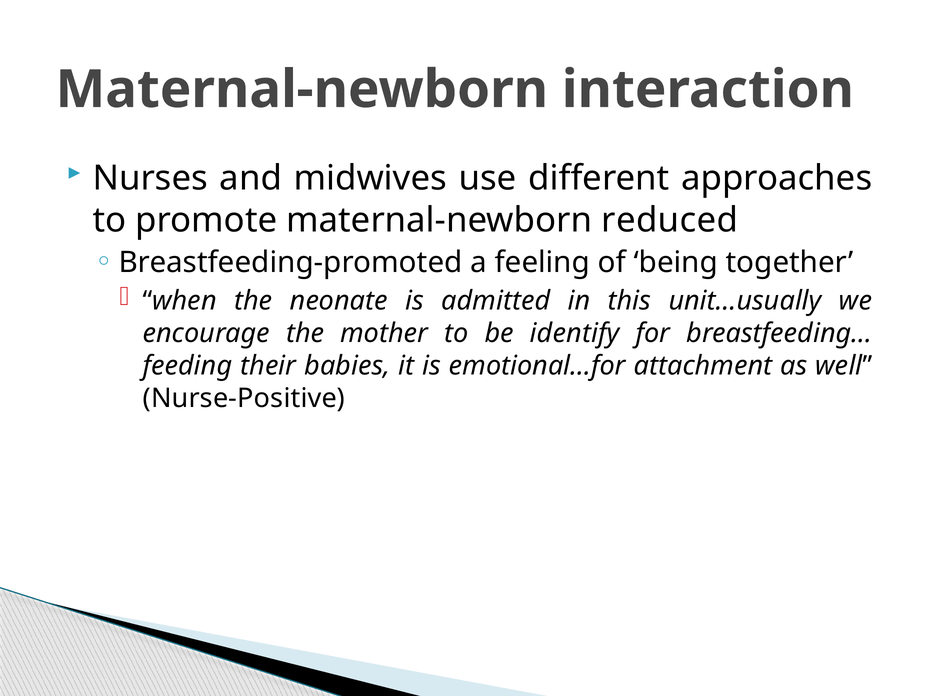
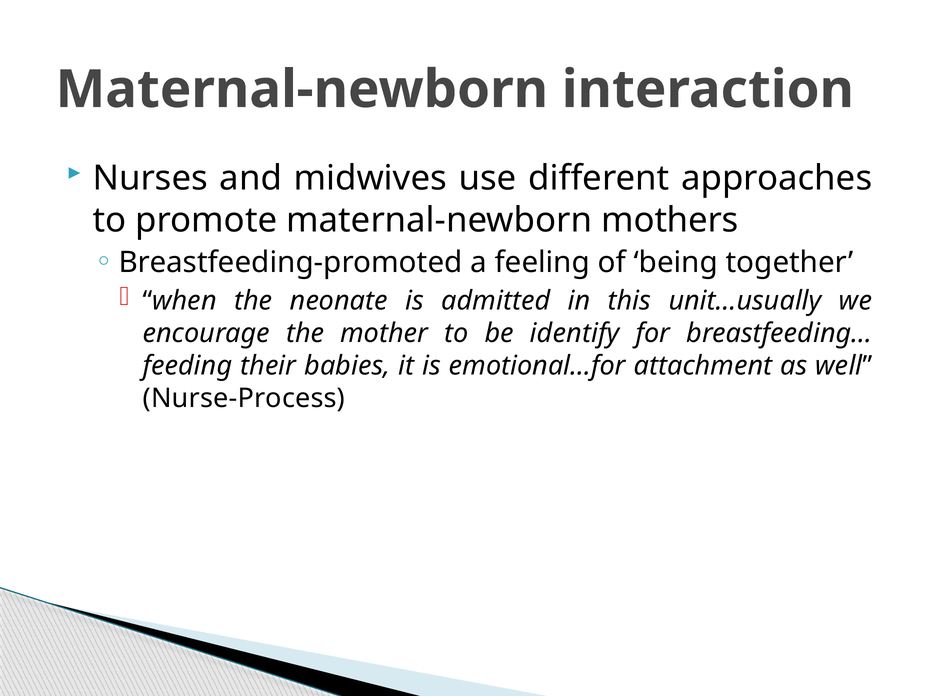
reduced: reduced -> mothers (670, 220)
Nurse-Positive: Nurse-Positive -> Nurse-Process (244, 398)
